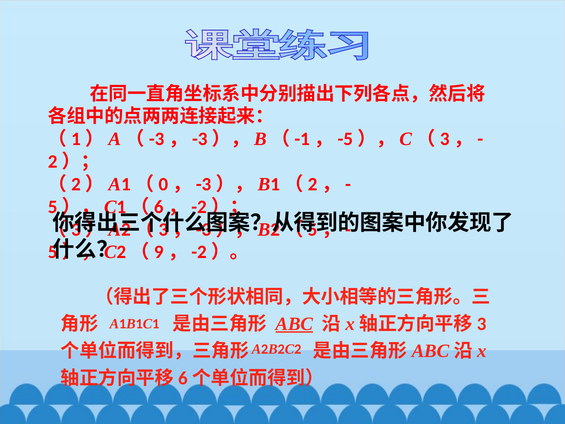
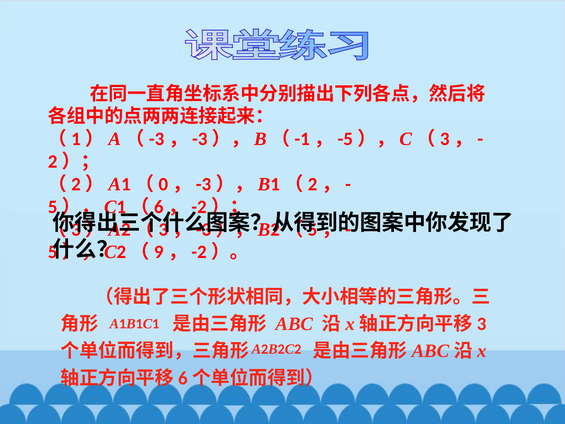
ABC underline: present -> none (294, 324)
